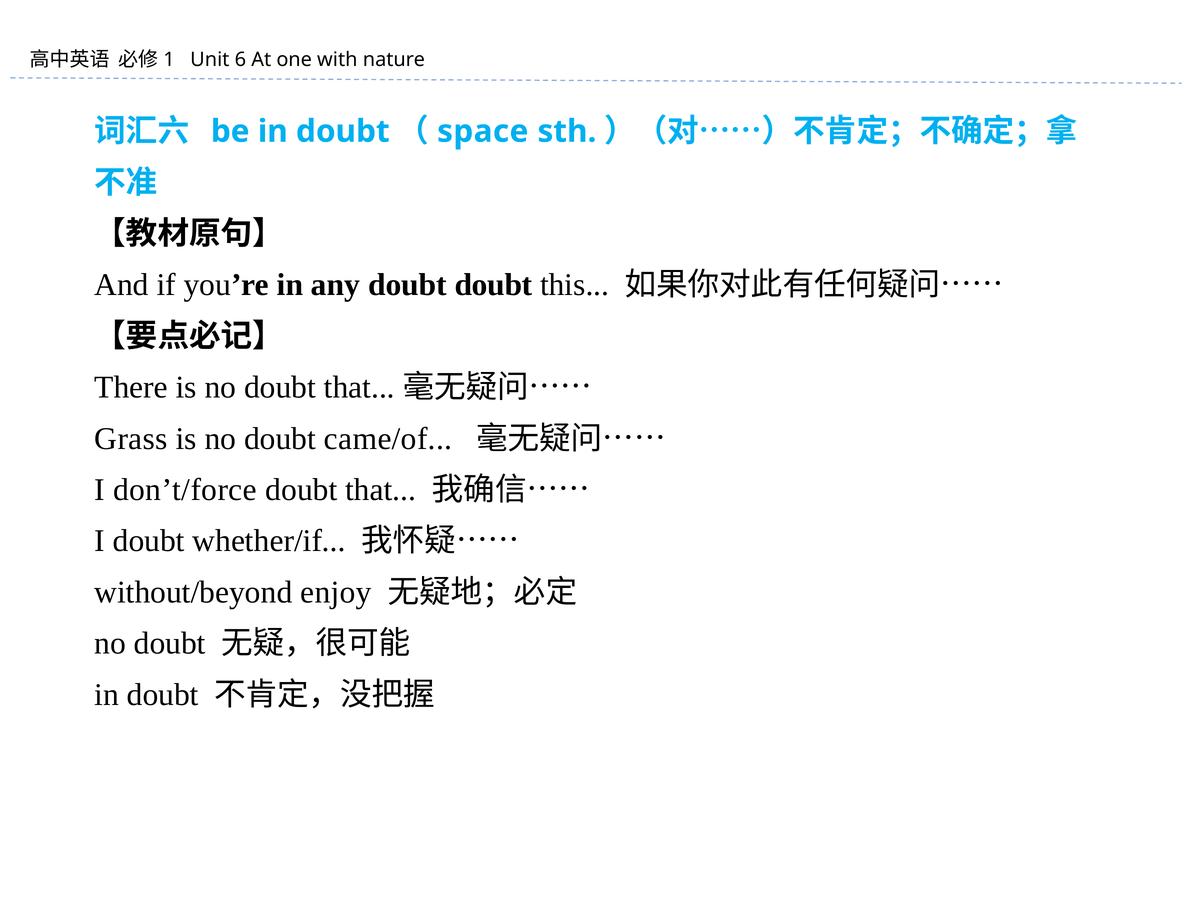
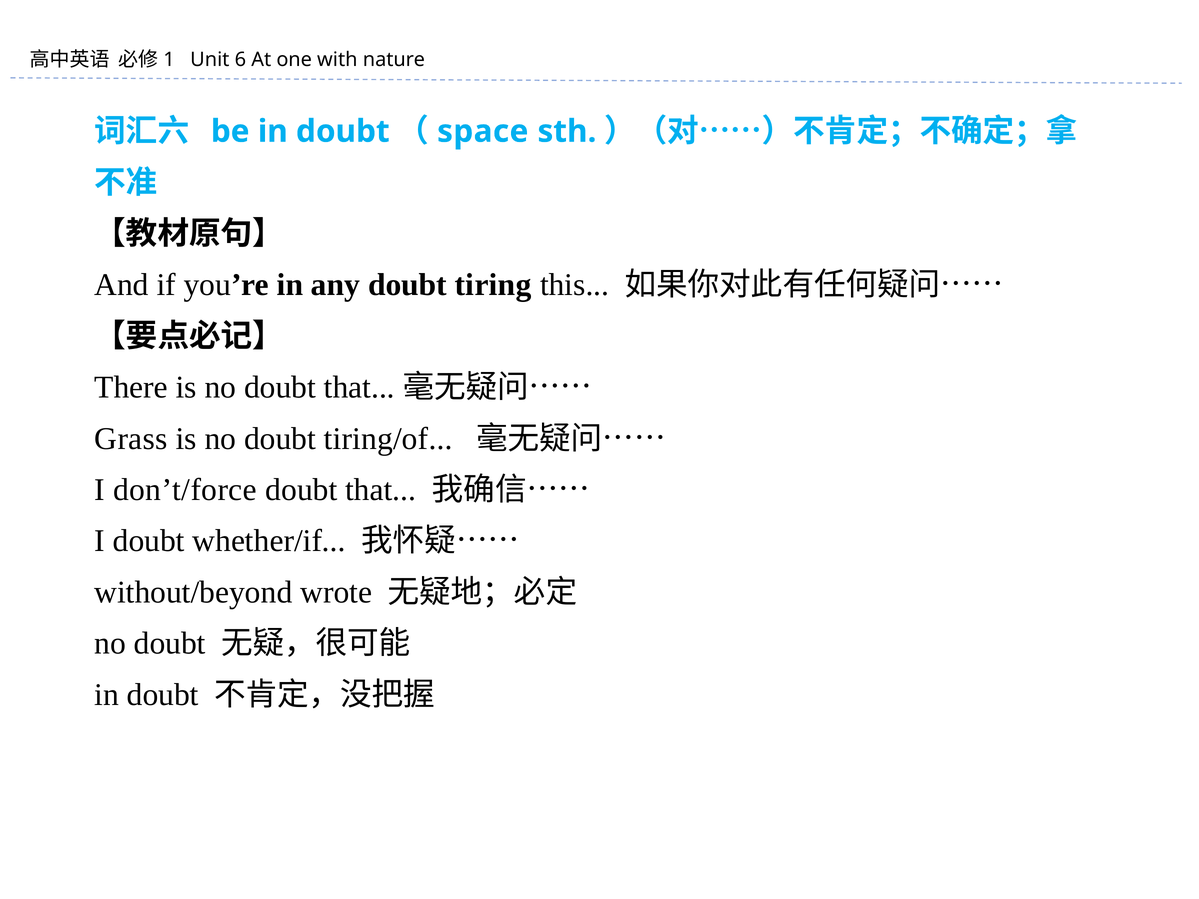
doubt doubt: doubt -> tiring (493, 285)
came/of: came/of -> tiring/of (388, 439)
enjoy: enjoy -> wrote (336, 592)
